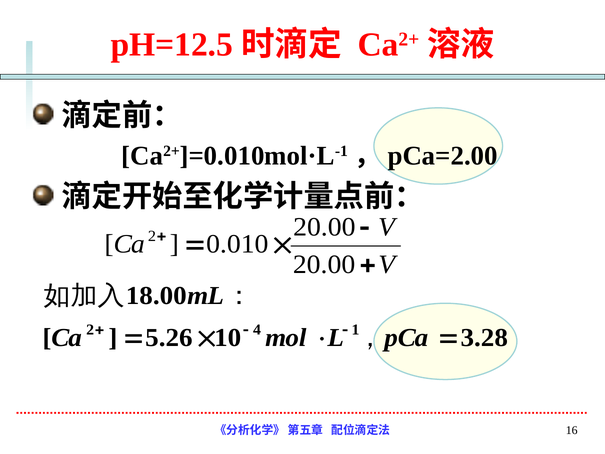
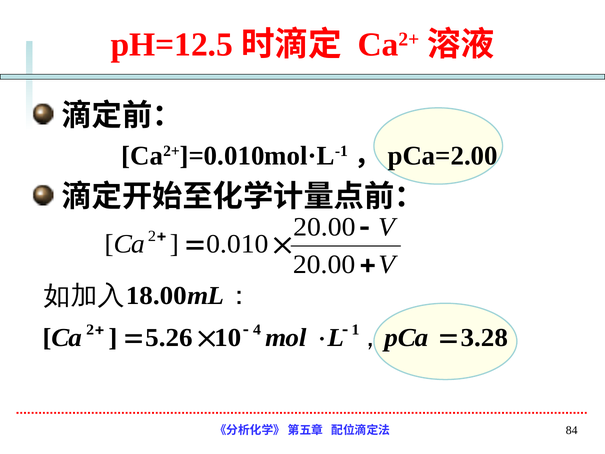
16: 16 -> 84 (572, 430)
